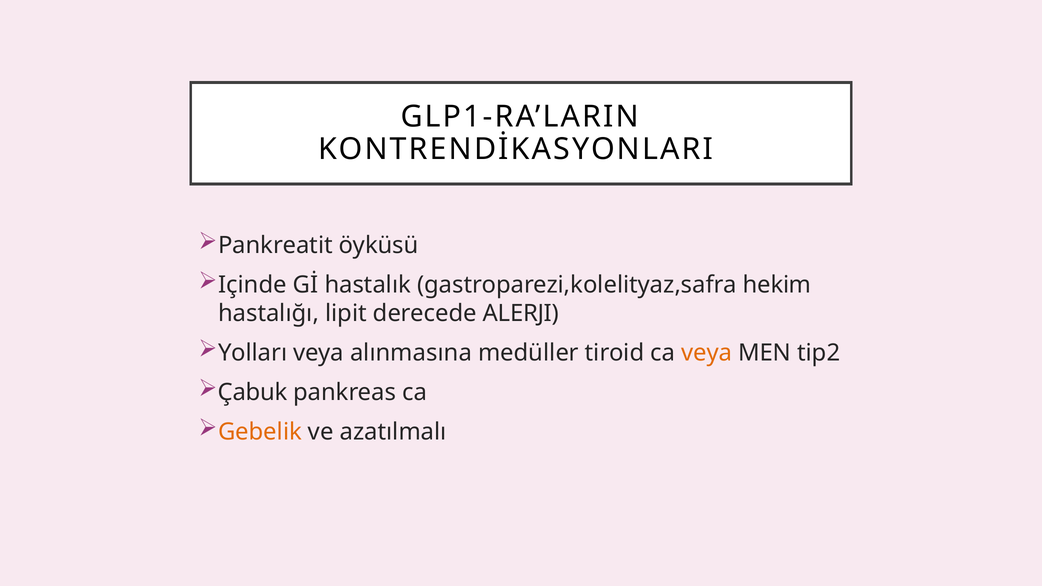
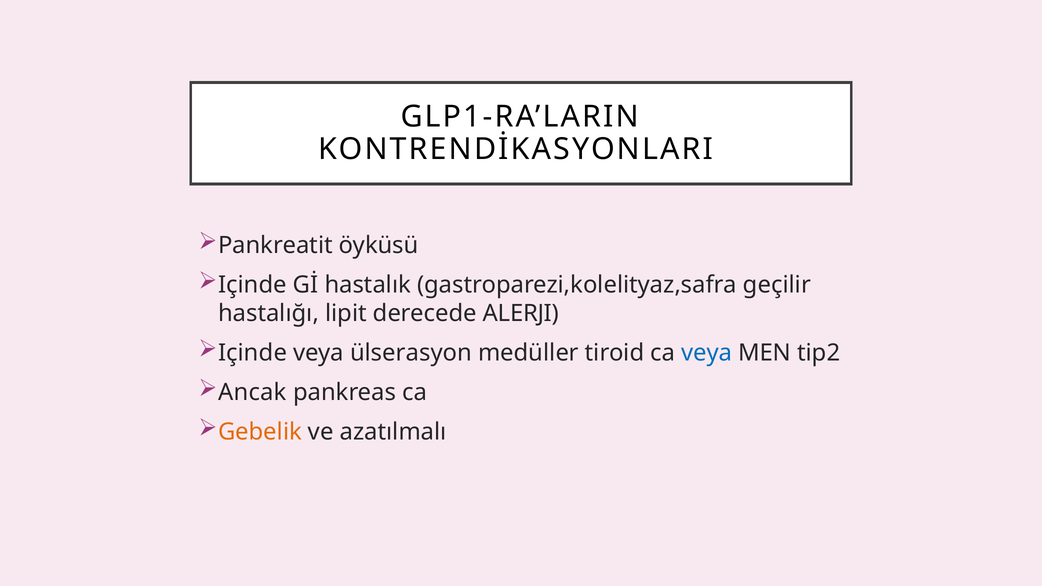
hekim: hekim -> geçilir (777, 285)
Yolları: Yolları -> Içinde (253, 353)
alınmasına: alınmasına -> ülserasyon (411, 353)
veya colour: orange -> blue (707, 353)
Çabuk: Çabuk -> Ancak (252, 392)
